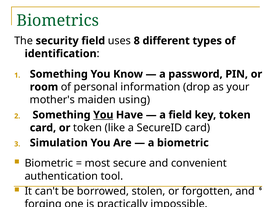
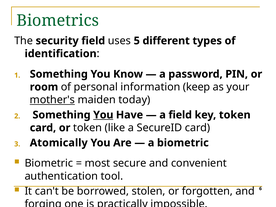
8: 8 -> 5 (137, 41)
drop: drop -> keep (197, 87)
mother's underline: none -> present (52, 100)
using: using -> today (134, 100)
Simulation: Simulation -> Atomically (59, 143)
